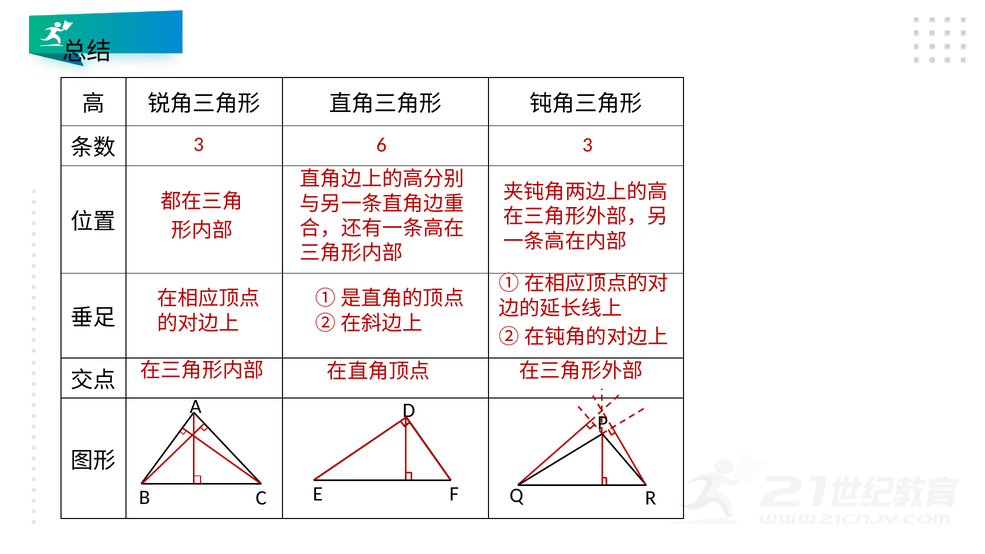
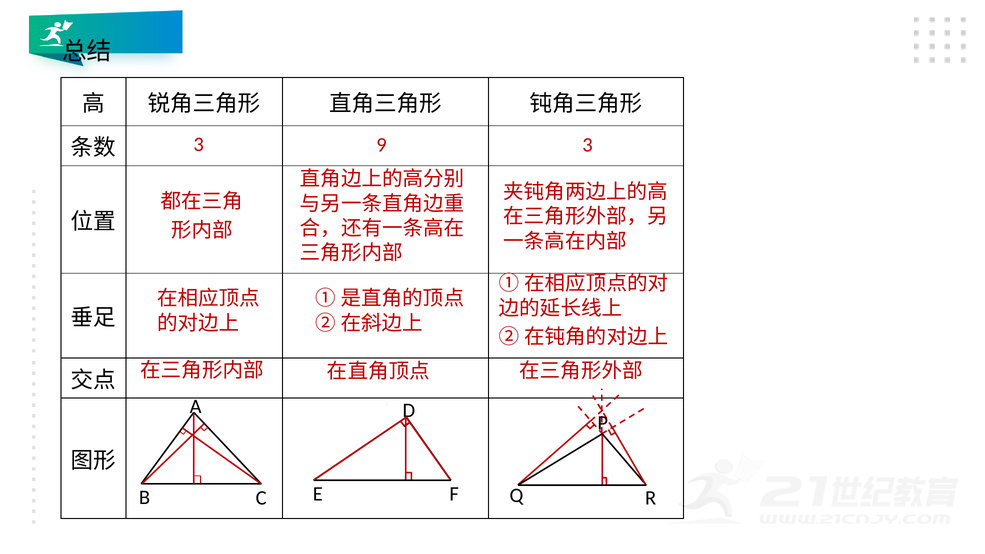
6: 6 -> 9 (381, 145)
